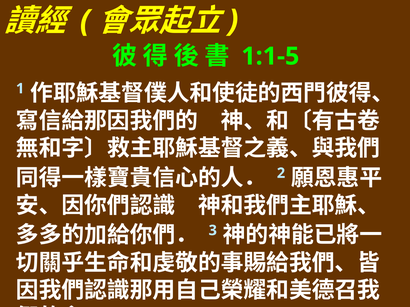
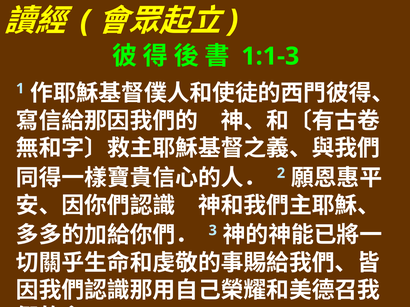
1:1-5: 1:1-5 -> 1:1-3 (270, 56)
